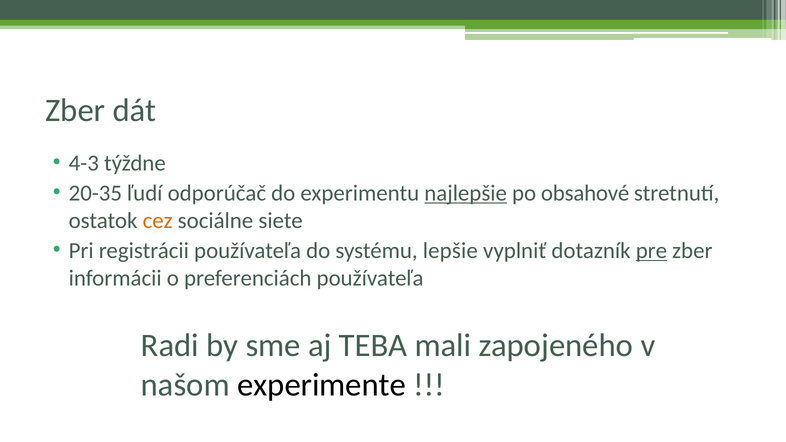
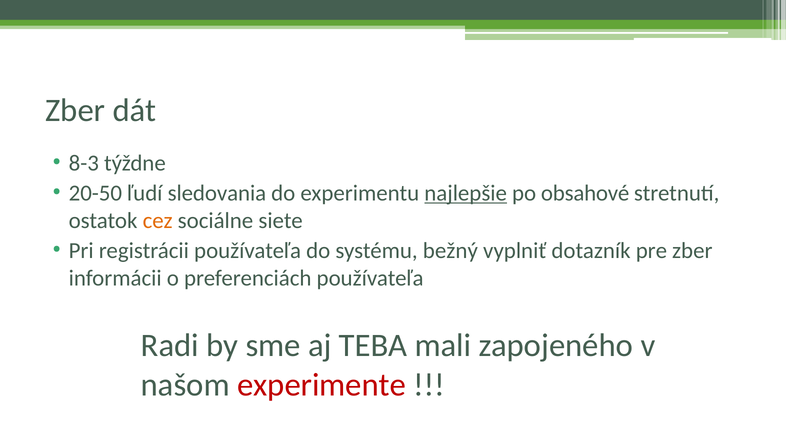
4-3: 4-3 -> 8-3 (84, 163)
20-35: 20-35 -> 20-50 (95, 193)
odporúčač: odporúčač -> sledovania (217, 193)
lepšie: lepšie -> bežný (450, 251)
pre underline: present -> none (651, 251)
experimente colour: black -> red (322, 385)
